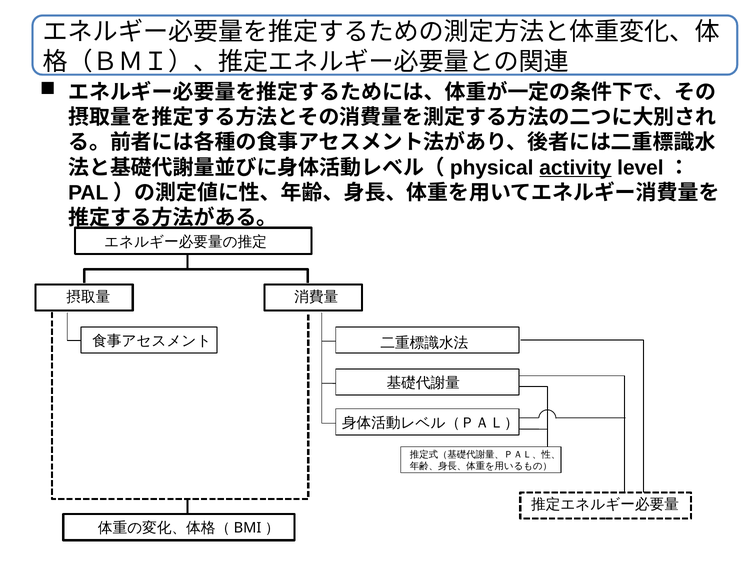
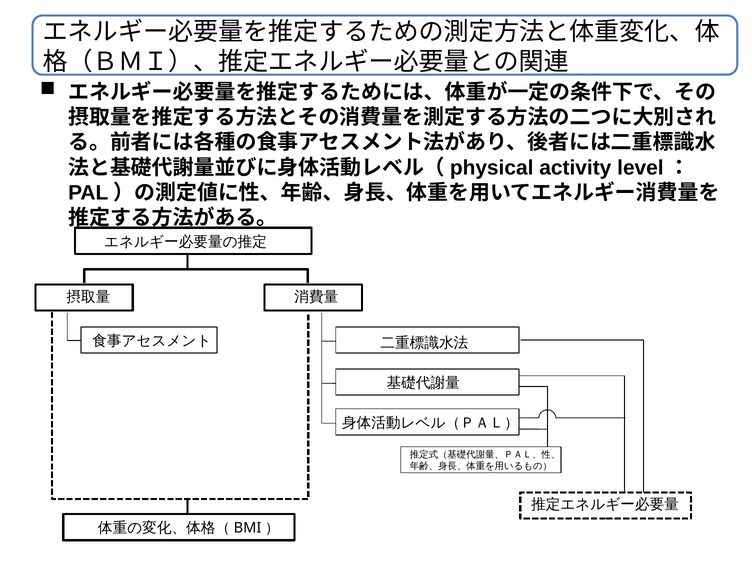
activity underline: present -> none (575, 168)
